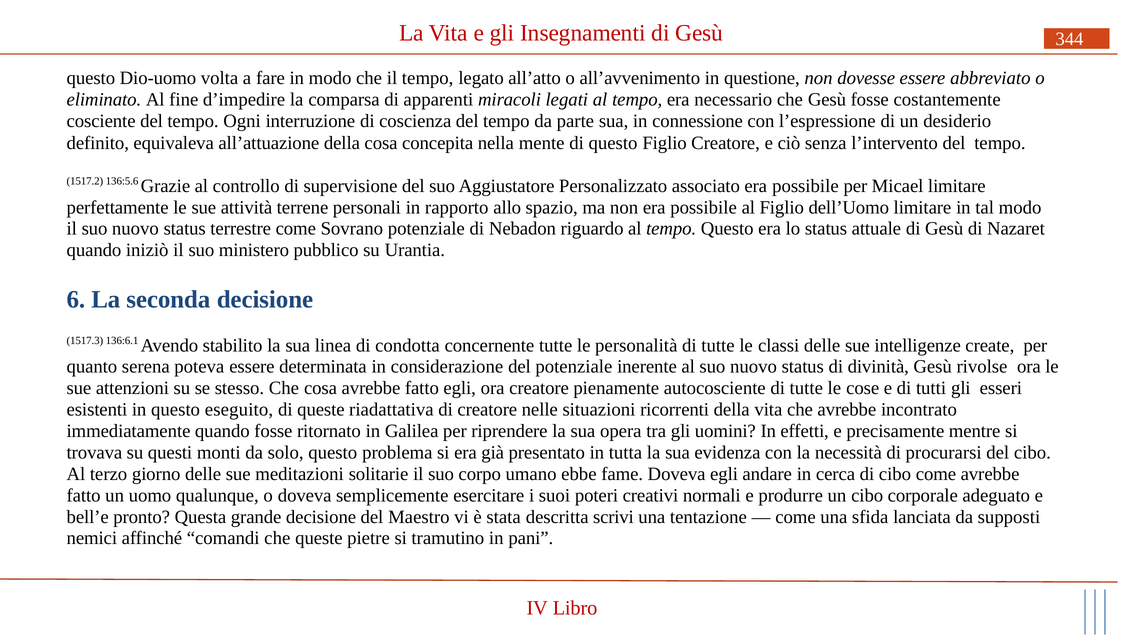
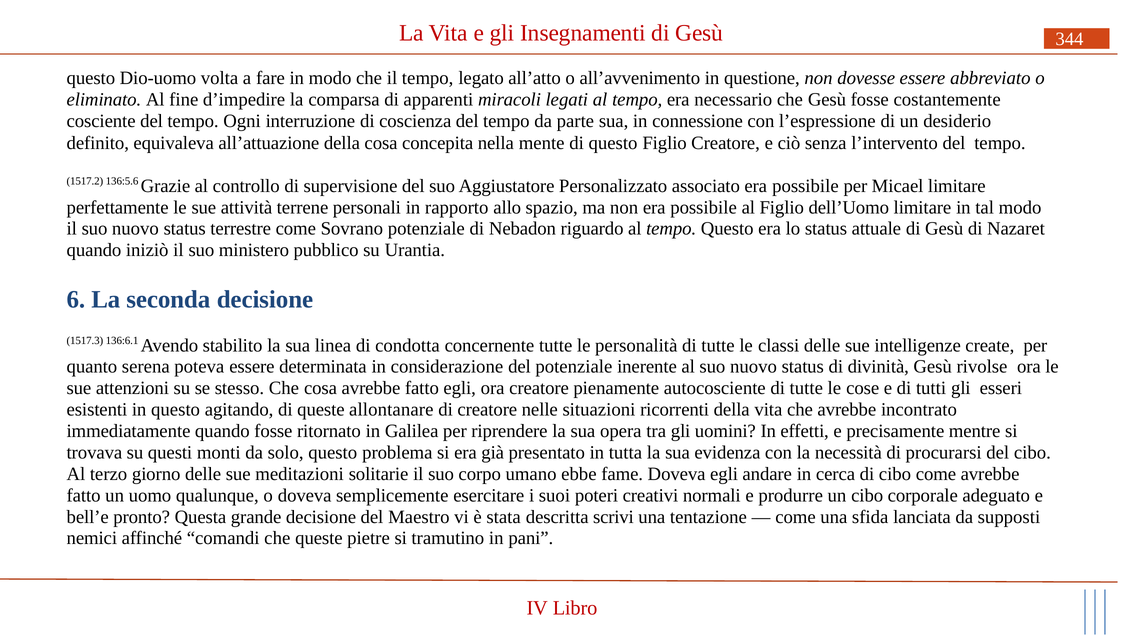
eseguito: eseguito -> agitando (239, 409)
riadattativa: riadattativa -> allontanare (391, 409)
